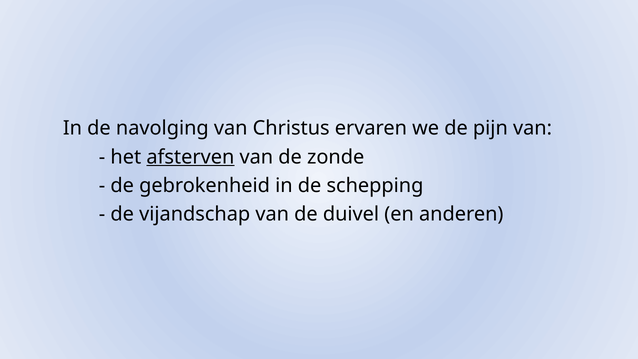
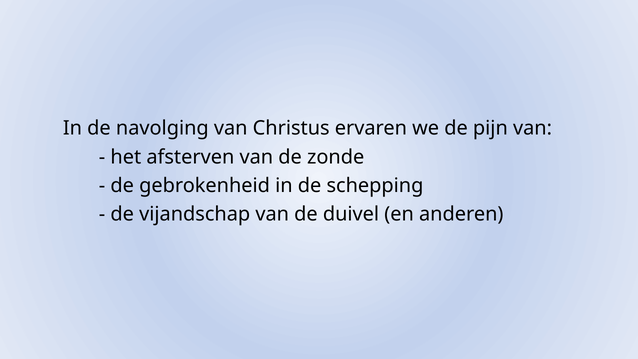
afsterven underline: present -> none (190, 157)
